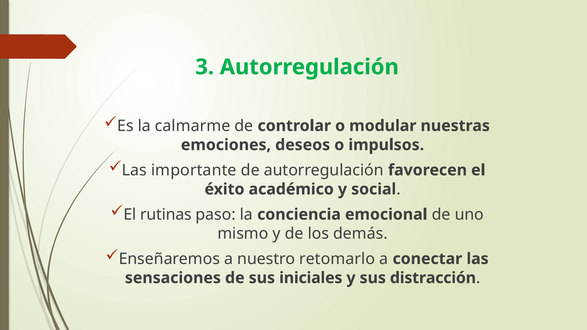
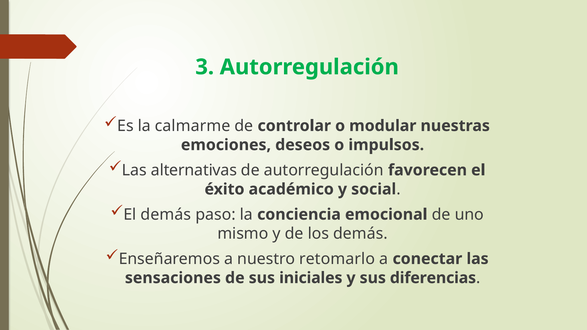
importante: importante -> alternativas (194, 170)
El rutinas: rutinas -> demás (166, 215)
distracción: distracción -> diferencias (433, 278)
